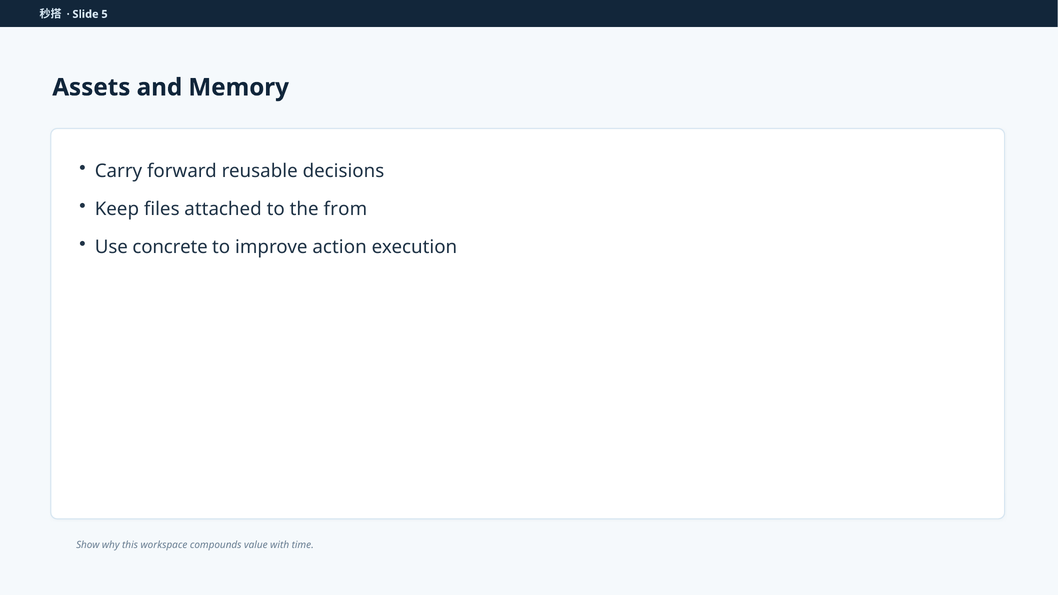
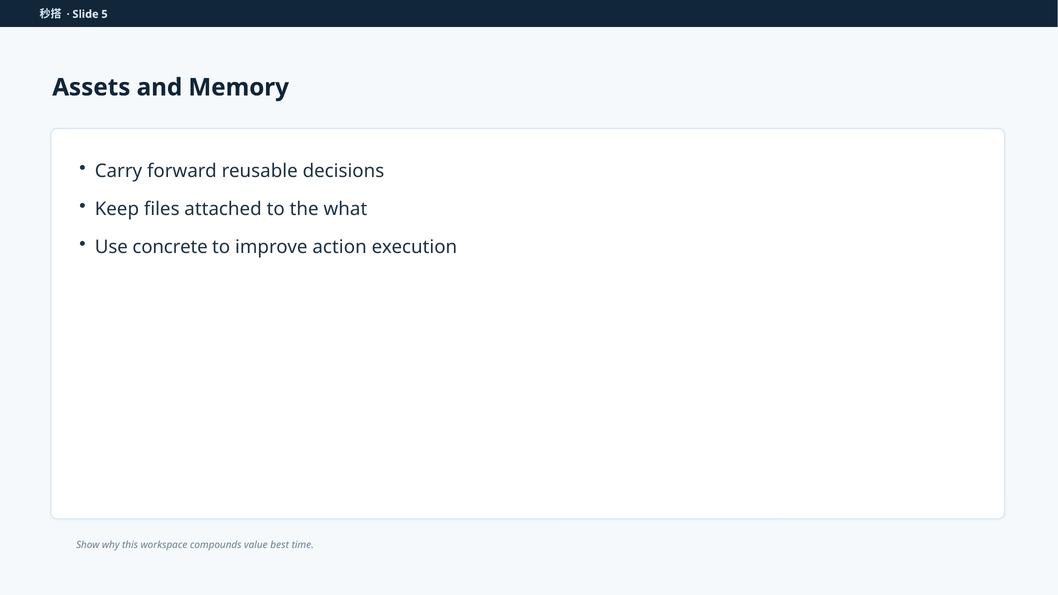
from: from -> what (345, 209)
with: with -> best (280, 545)
